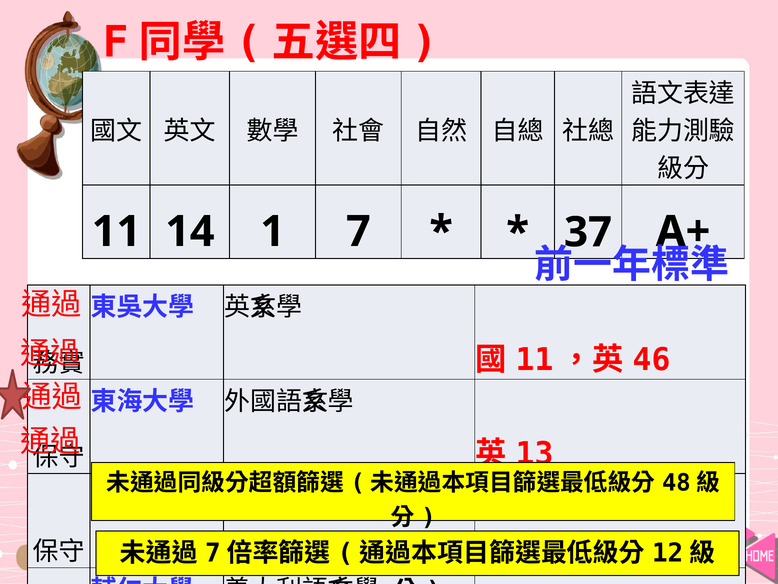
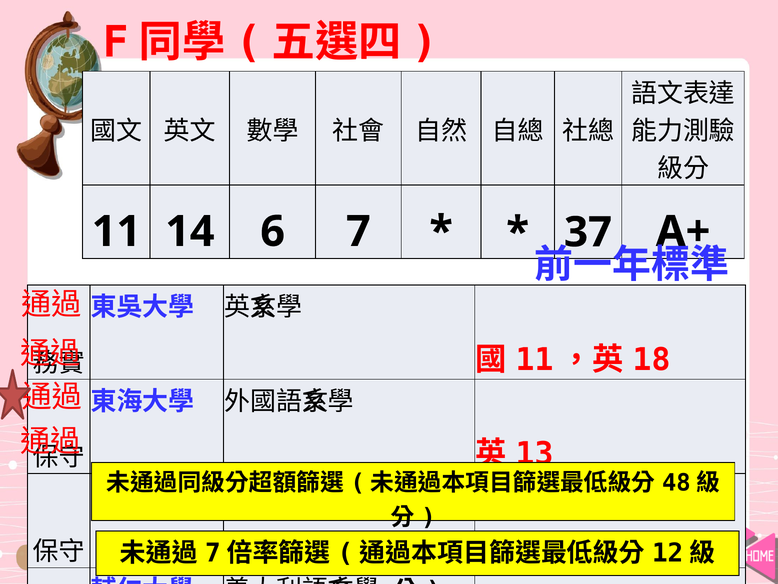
1: 1 -> 6 (273, 231)
46: 46 -> 18 (652, 360)
